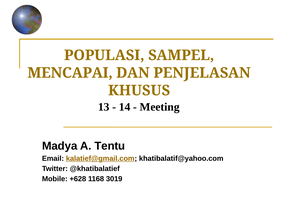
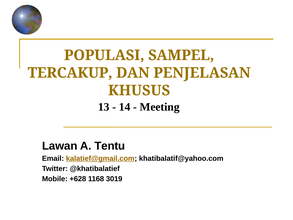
MENCAPAI: MENCAPAI -> TERCAKUP (70, 73)
Madya: Madya -> Lawan (60, 146)
